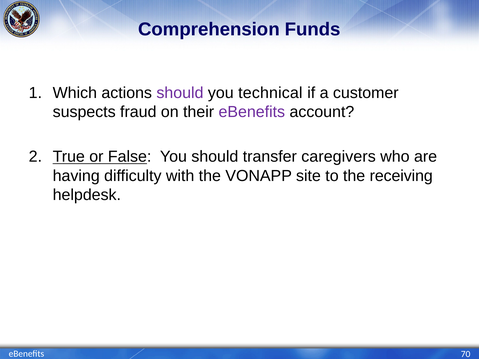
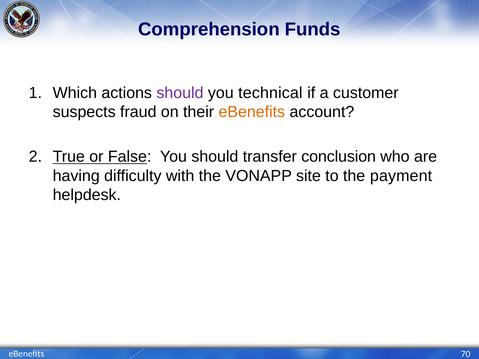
eBenefits colour: purple -> orange (252, 112)
caregivers: caregivers -> conclusion (339, 157)
receiving: receiving -> payment (401, 176)
